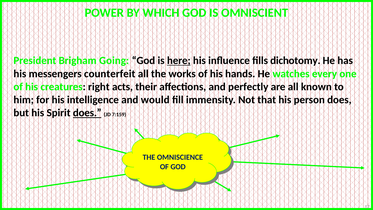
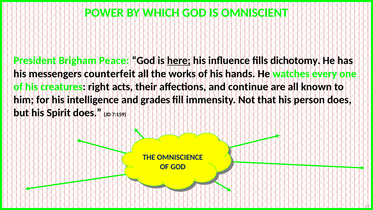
Going: Going -> Peace (114, 61)
perfectly: perfectly -> continue (248, 87)
would: would -> grades (155, 100)
does underline: present -> none (87, 113)
